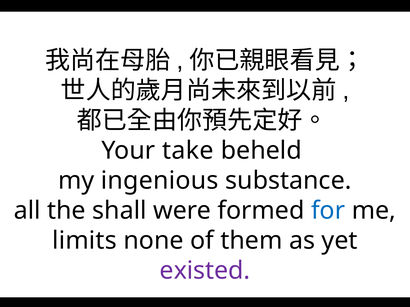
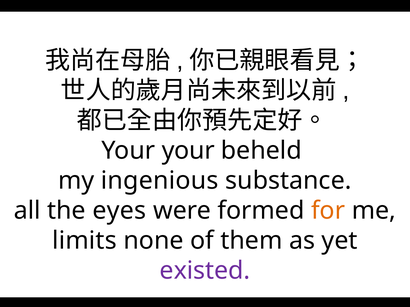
Your take: take -> your (188, 151)
shall: shall -> eyes (119, 211)
for colour: blue -> orange (328, 211)
